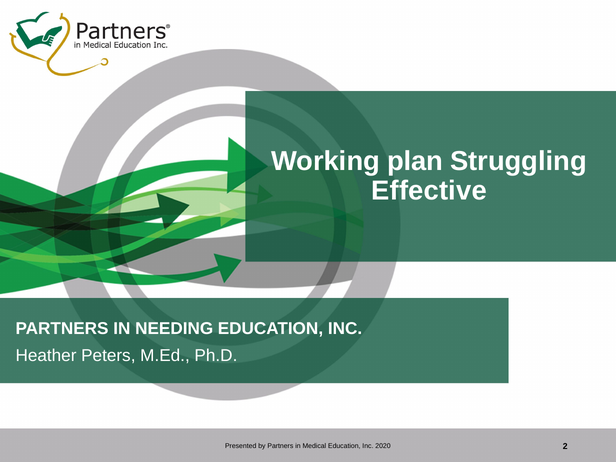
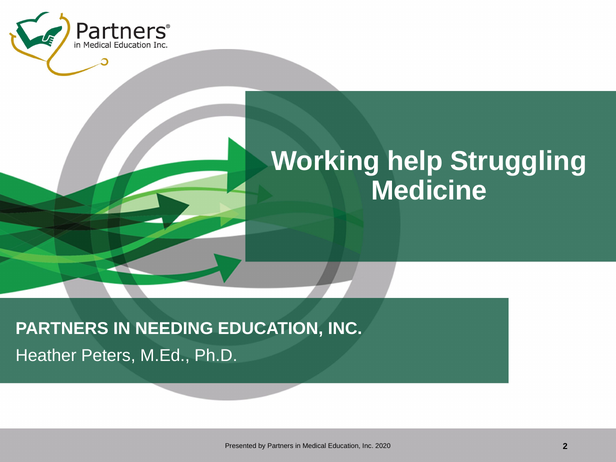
plan: plan -> help (415, 161)
Effective: Effective -> Medicine (429, 191)
